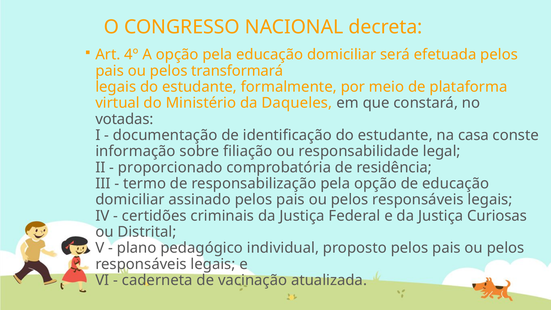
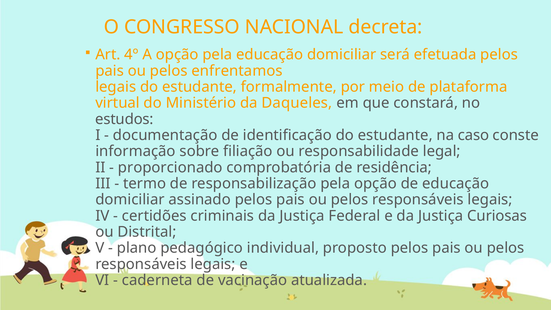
transformará: transformará -> enfrentamos (237, 71)
votadas: votadas -> estudos (124, 119)
casa: casa -> caso (473, 135)
